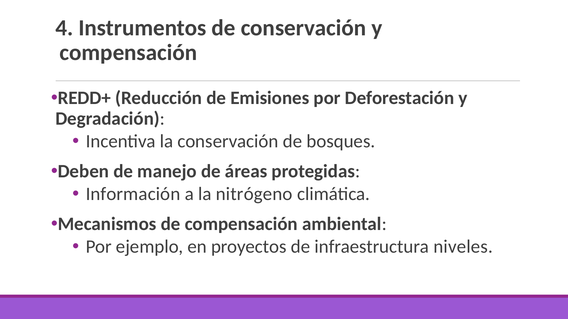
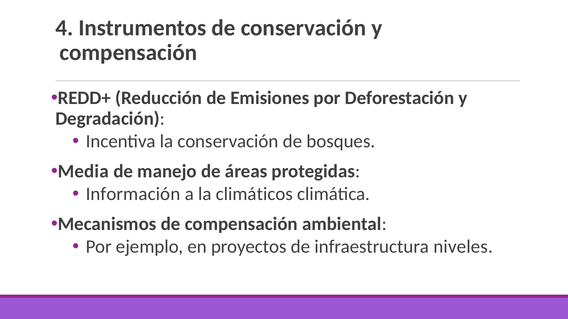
Deben: Deben -> Media (83, 171)
nitrógeno: nitrógeno -> climáticos (254, 194)
